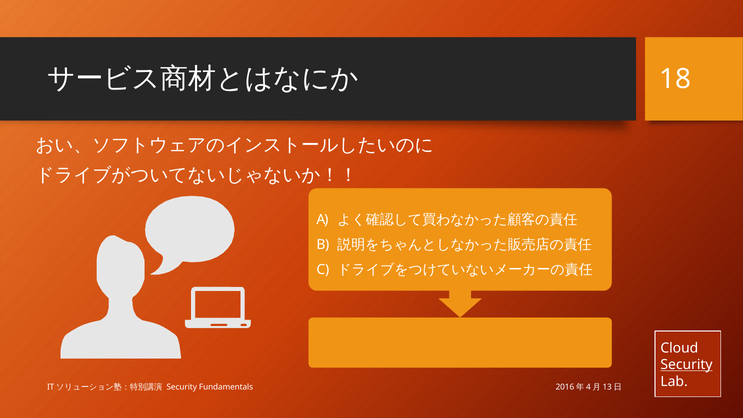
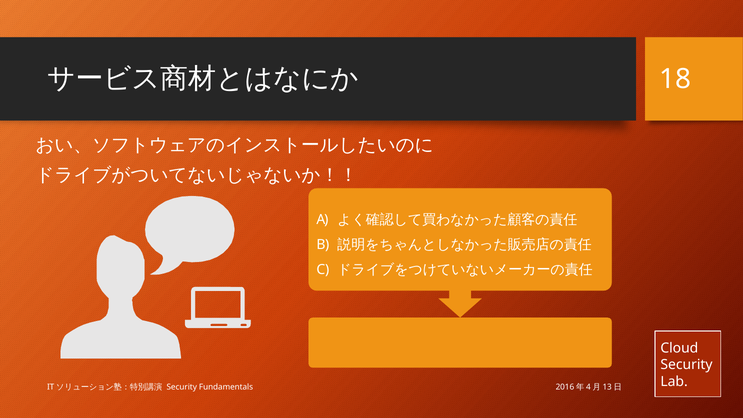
Security underline: present -> none (686, 365)
